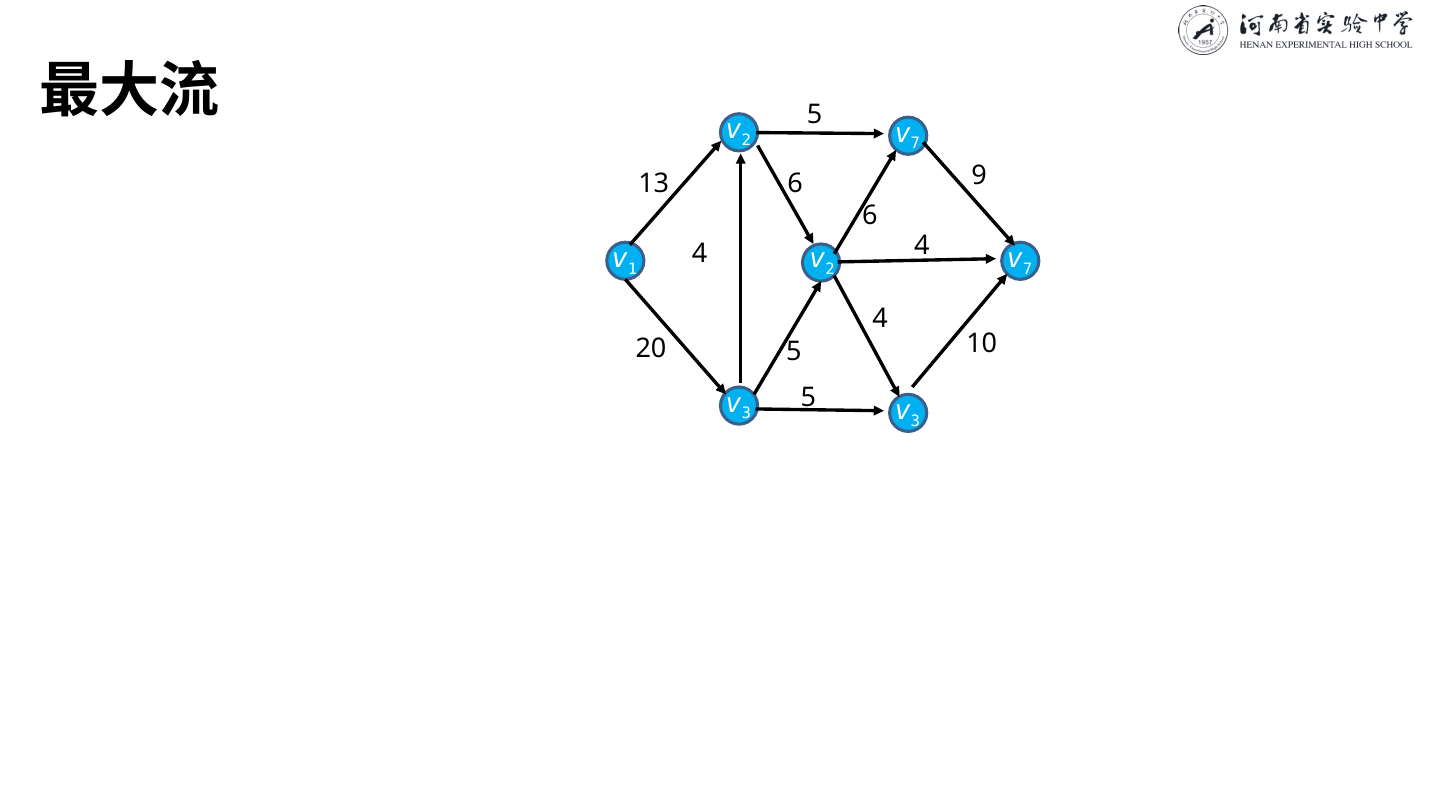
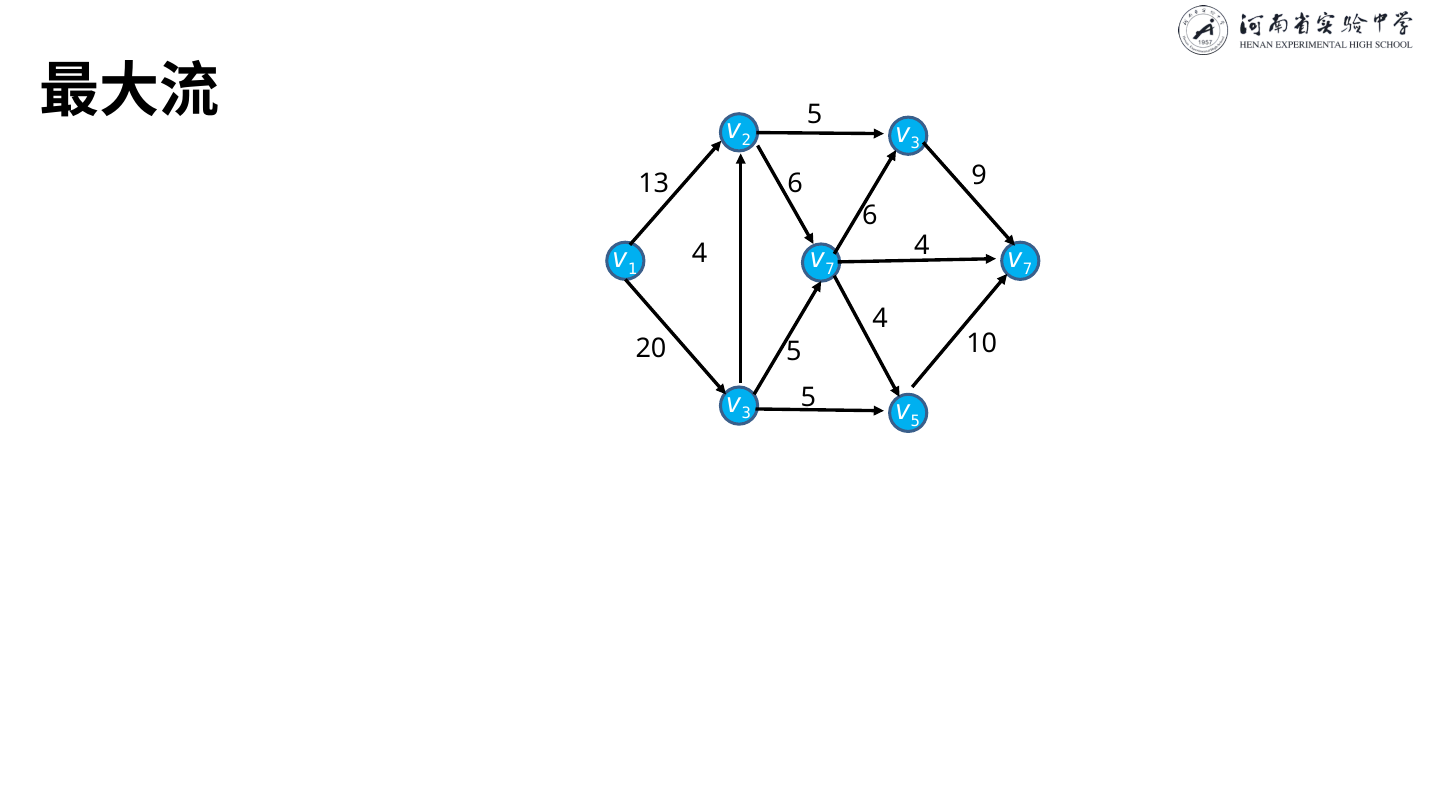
7: 7 -> 3 (915, 144)
2: 2 -> 7 (830, 269)
3: 3 -> 5 (915, 421)
